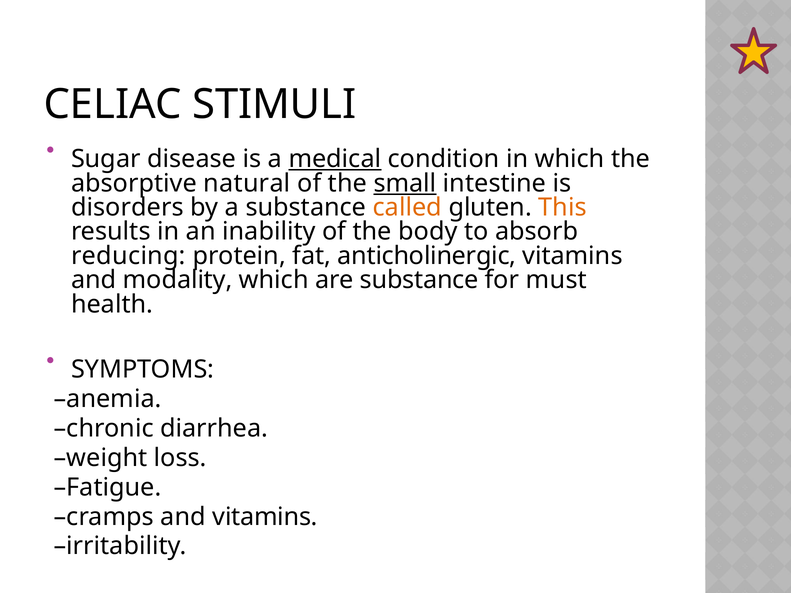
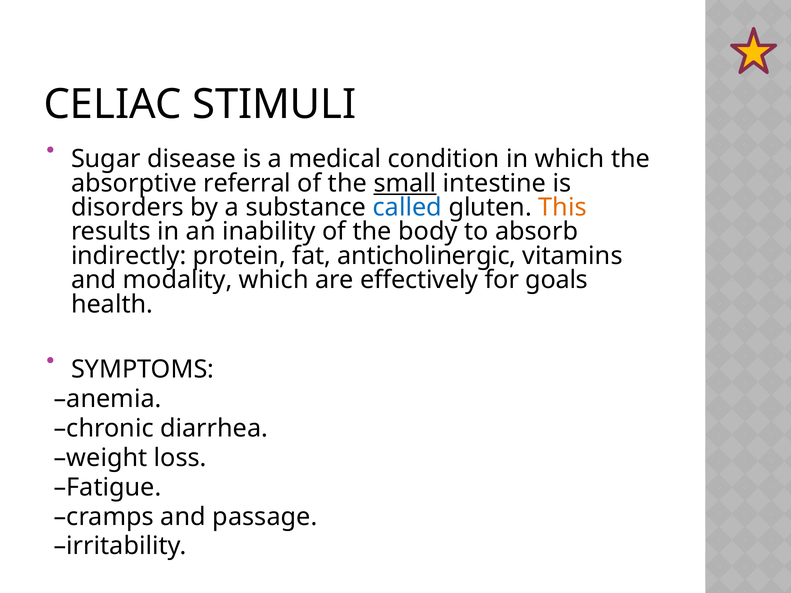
medical underline: present -> none (335, 159)
natural: natural -> referral (247, 183)
called colour: orange -> blue (407, 207)
reducing: reducing -> indirectly (129, 256)
are substance: substance -> effectively (419, 280)
must: must -> goals (557, 280)
and vitamins: vitamins -> passage (265, 517)
